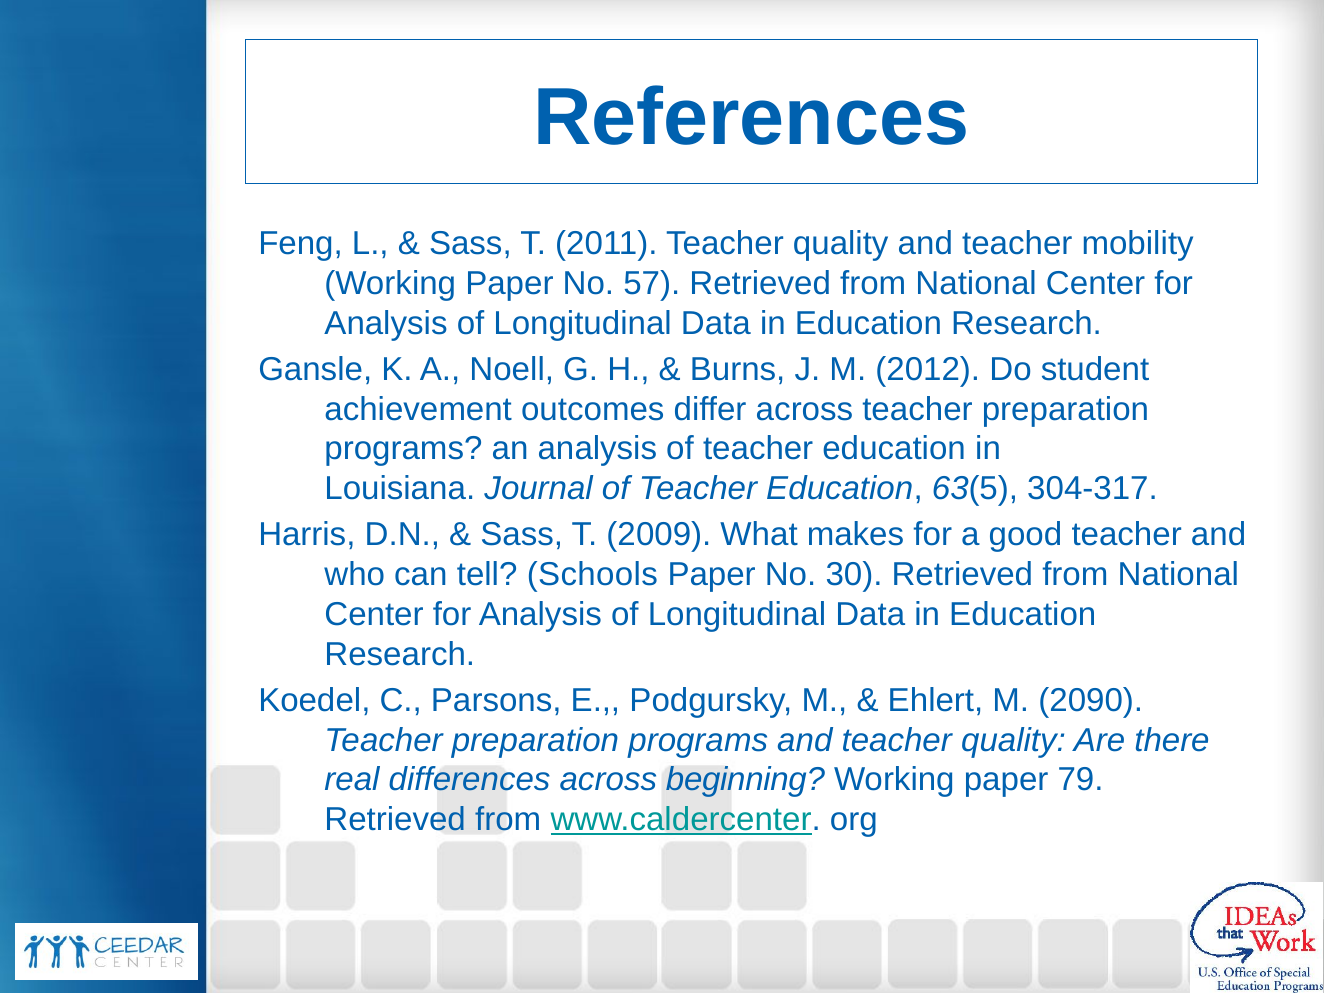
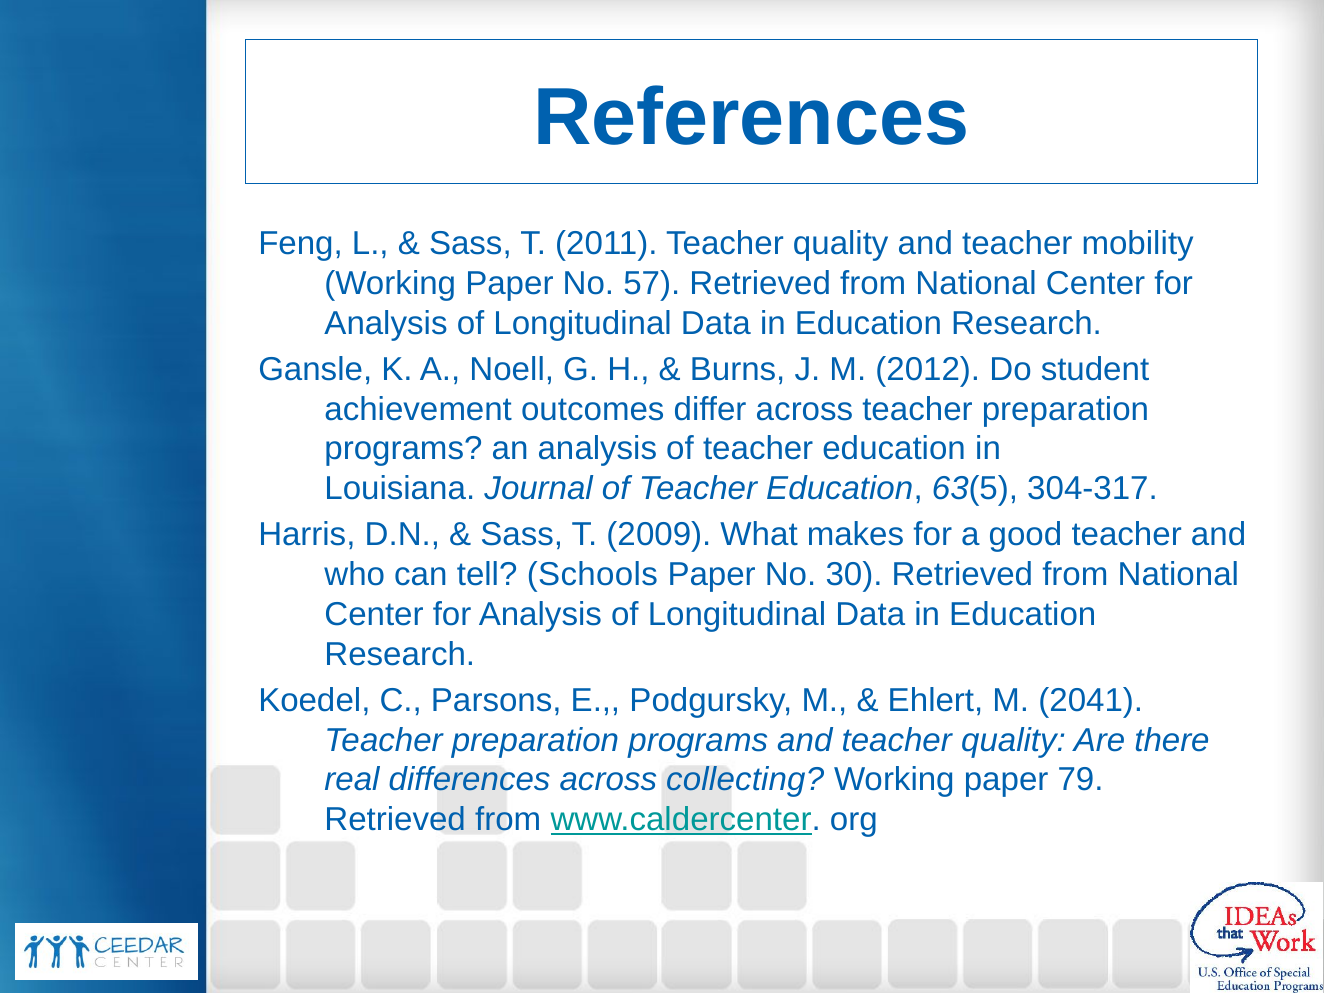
2090: 2090 -> 2041 (1091, 700)
beginning: beginning -> collecting (745, 780)
